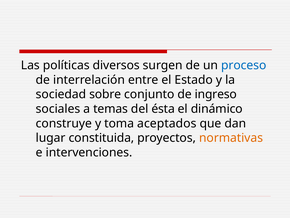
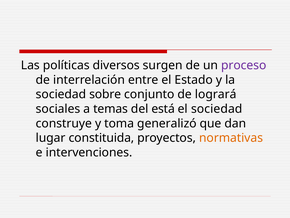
proceso colour: blue -> purple (244, 65)
ingreso: ingreso -> logrará (216, 94)
ésta: ésta -> está (163, 109)
el dinámico: dinámico -> sociedad (217, 109)
aceptados: aceptados -> generalizó (167, 123)
